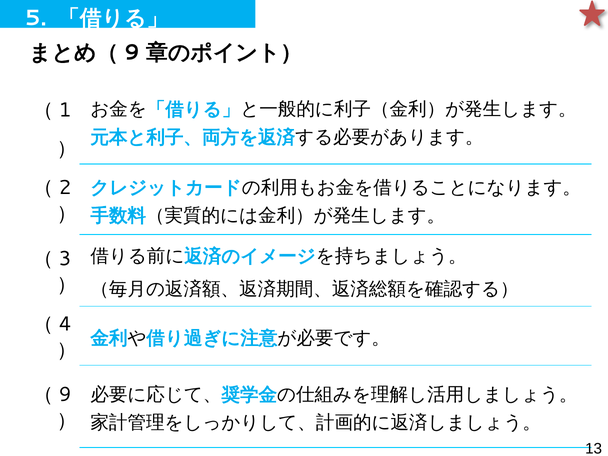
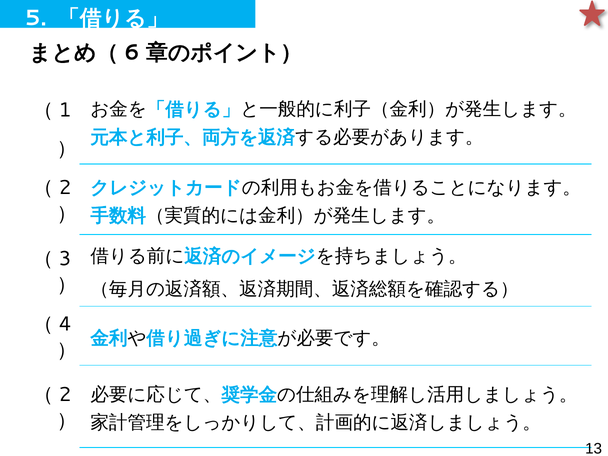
9: 9 -> 6 (132, 52)
9: 9 -> 2 (65, 395)
